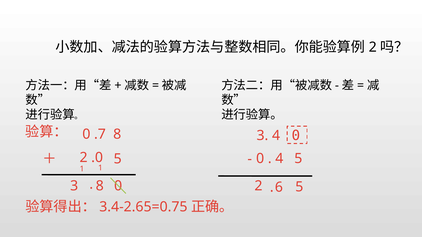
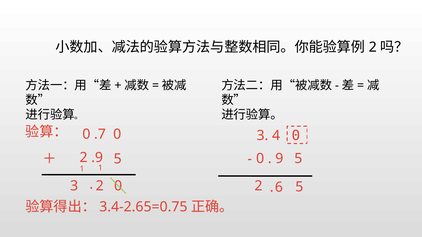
.7 8: 8 -> 0 (117, 134)
.0: .0 -> .9 (97, 158)
4: 4 -> 9 (279, 159)
3 8: 8 -> 2 (100, 186)
